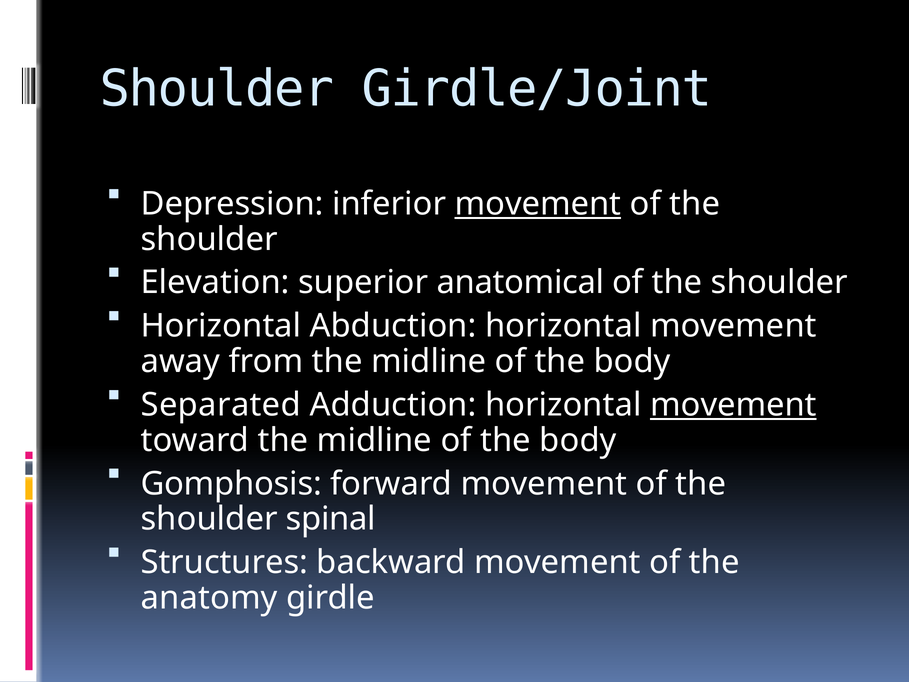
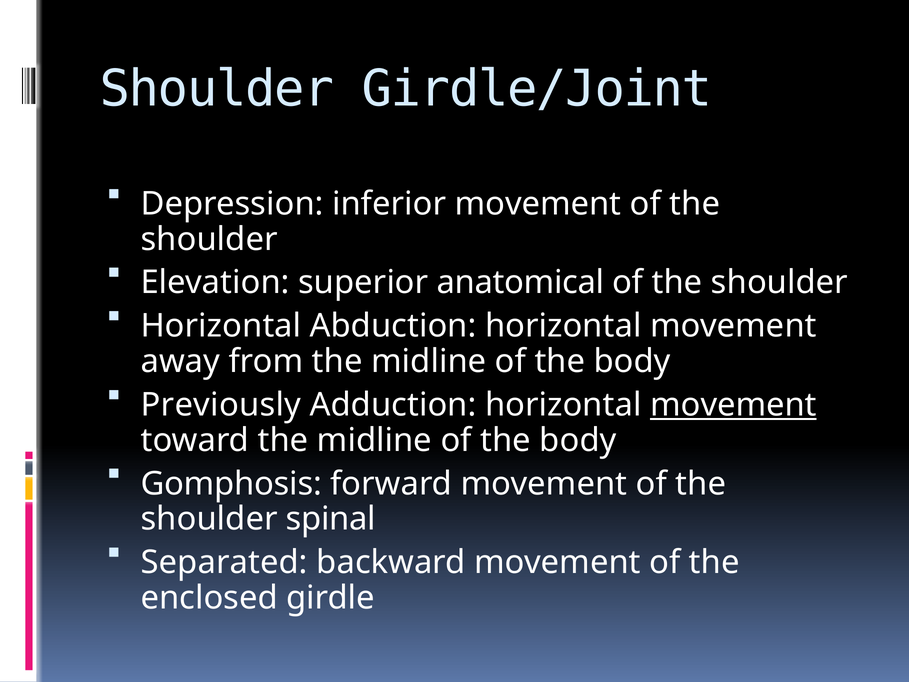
movement underline: present -> none (538, 204)
Separated: Separated -> Previously (221, 405)
Structures: Structures -> Separated (224, 562)
anatomy: anatomy -> enclosed (209, 598)
